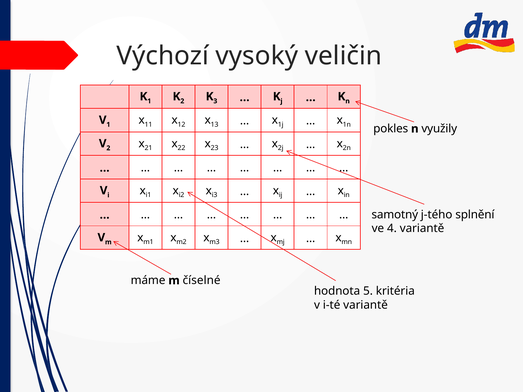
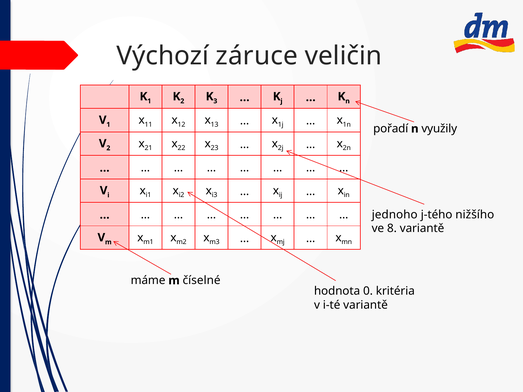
vysoký: vysoký -> záruce (257, 56)
pokles: pokles -> pořadí (391, 129)
samotný: samotný -> jednoho (395, 215)
splnění: splnění -> nižšího (475, 215)
4: 4 -> 8 (392, 229)
5: 5 -> 0 (368, 291)
